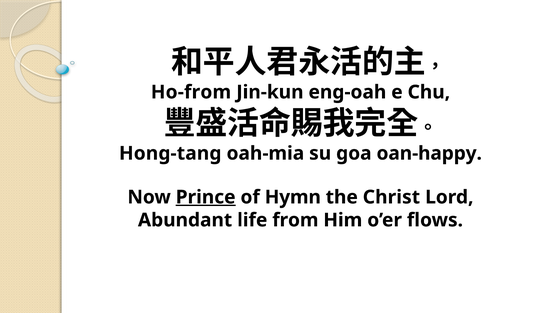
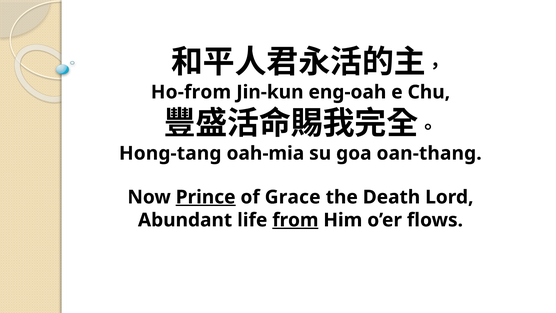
oan-happy: oan-happy -> oan-thang (429, 153)
Hymn: Hymn -> Grace (293, 197)
Christ: Christ -> Death (391, 197)
from underline: none -> present (295, 220)
